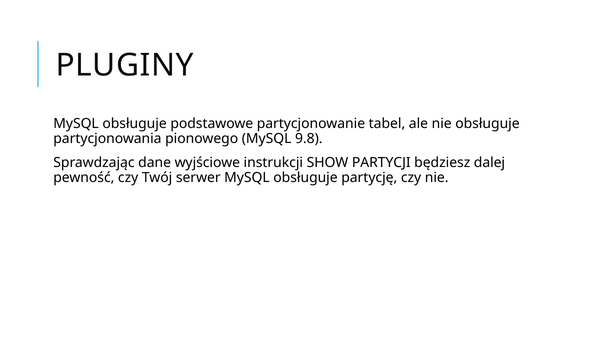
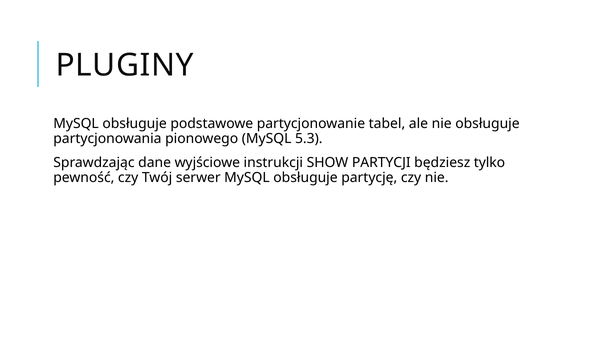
9.8: 9.8 -> 5.3 (309, 139)
dalej: dalej -> tylko (489, 163)
